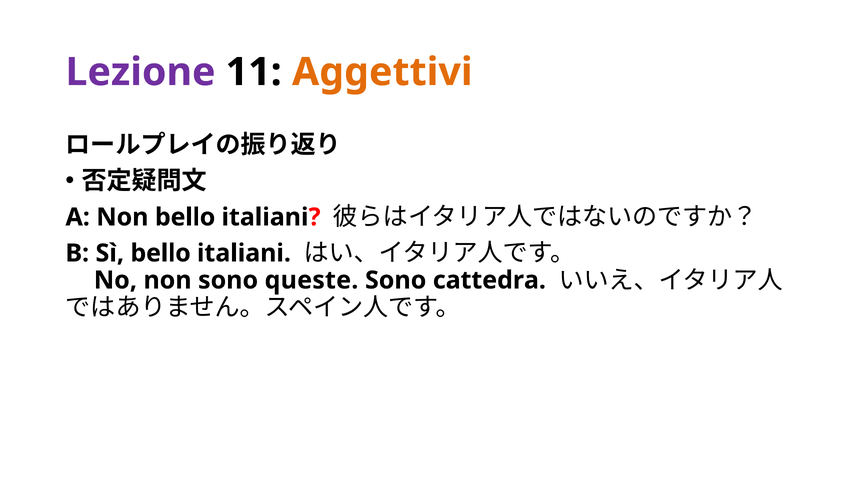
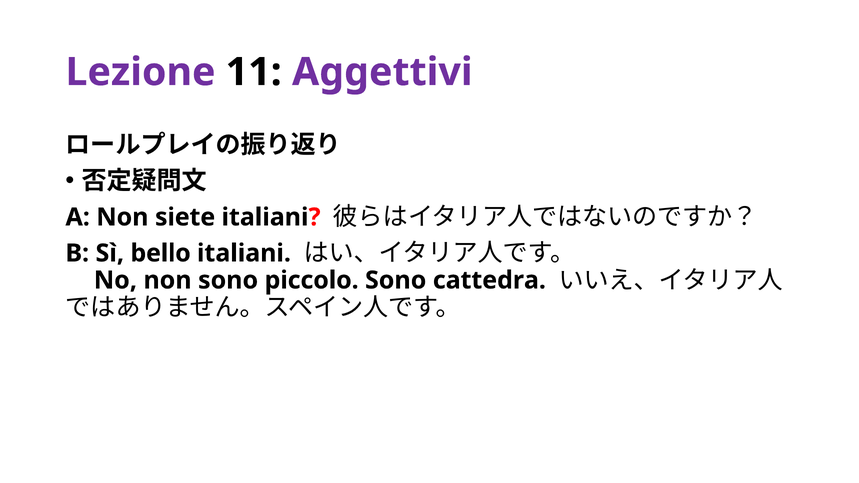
Aggettivi colour: orange -> purple (382, 72)
Non bello: bello -> siete (185, 217)
queste: queste -> piccolo (312, 280)
